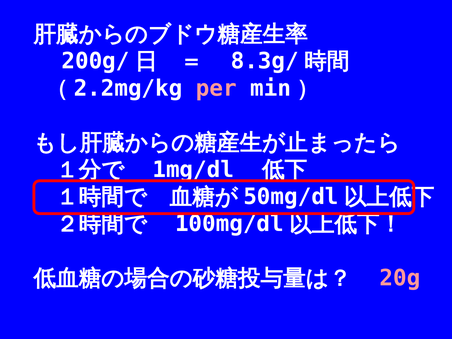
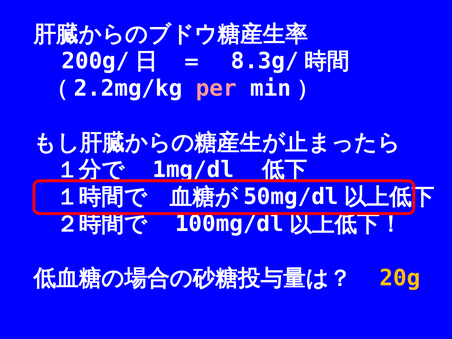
20g colour: pink -> yellow (400, 278)
